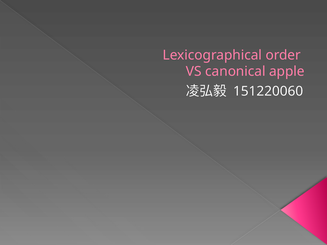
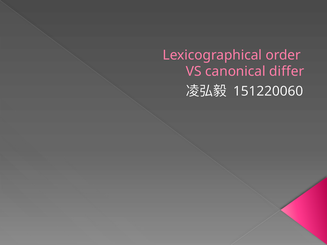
apple: apple -> differ (287, 71)
